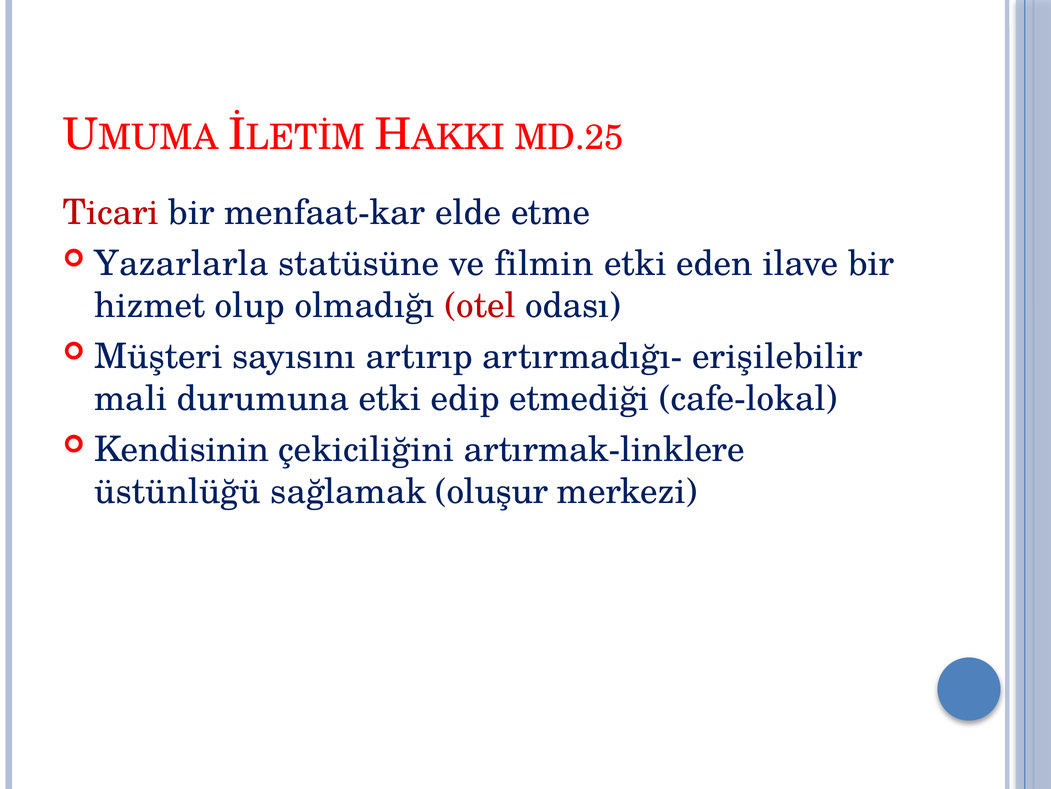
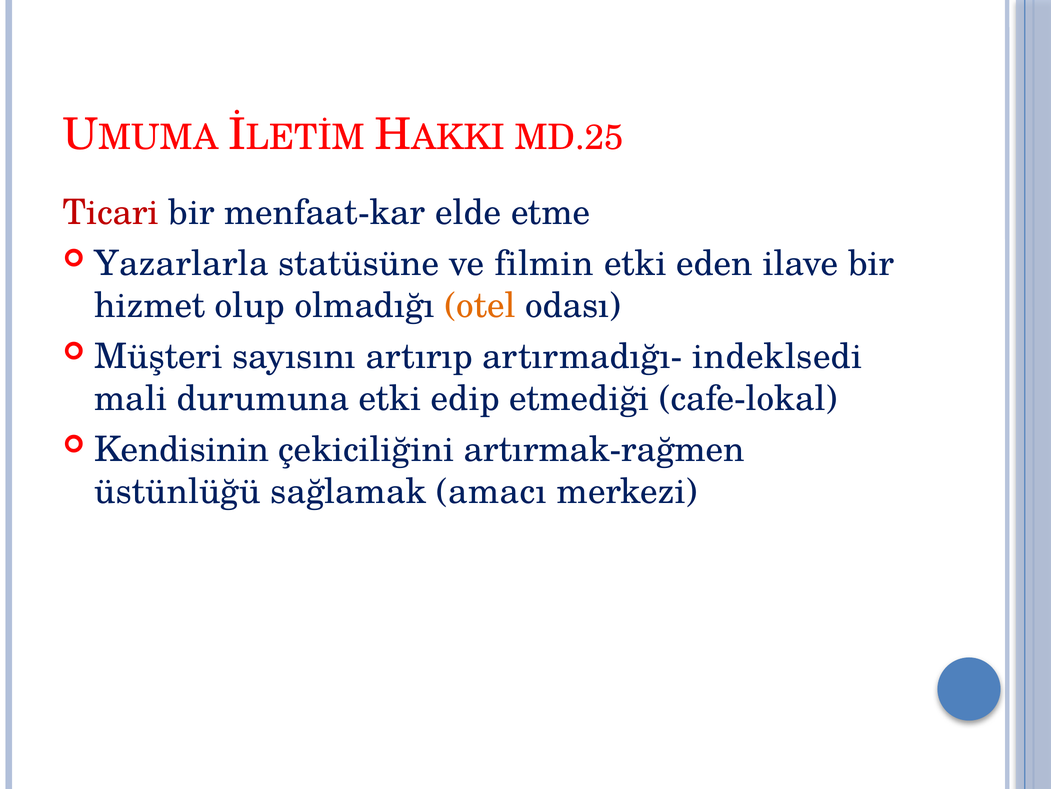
otel colour: red -> orange (480, 305)
erişilebilir: erişilebilir -> indeklsedi (777, 356)
artırmak-linklere: artırmak-linklere -> artırmak-rağmen (604, 449)
oluşur: oluşur -> amacı (491, 491)
